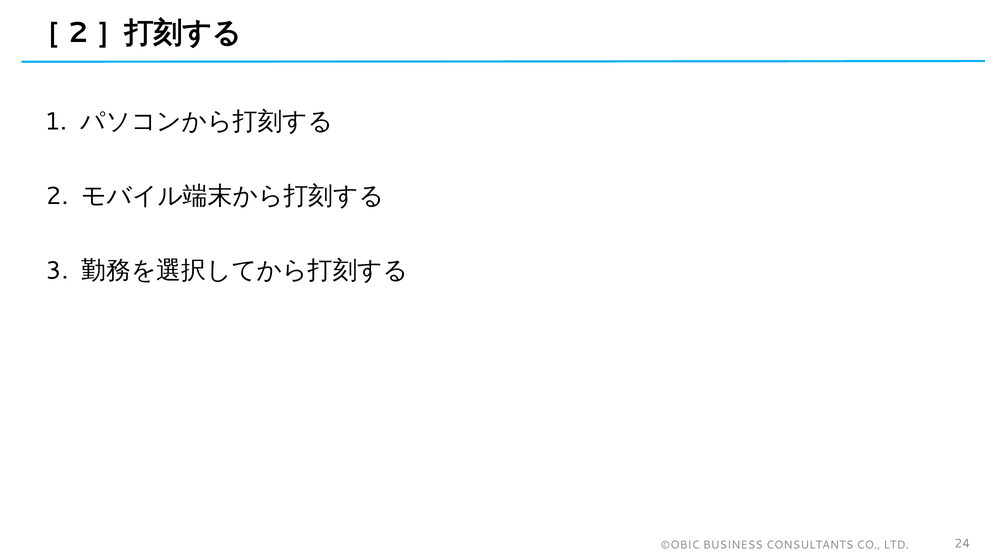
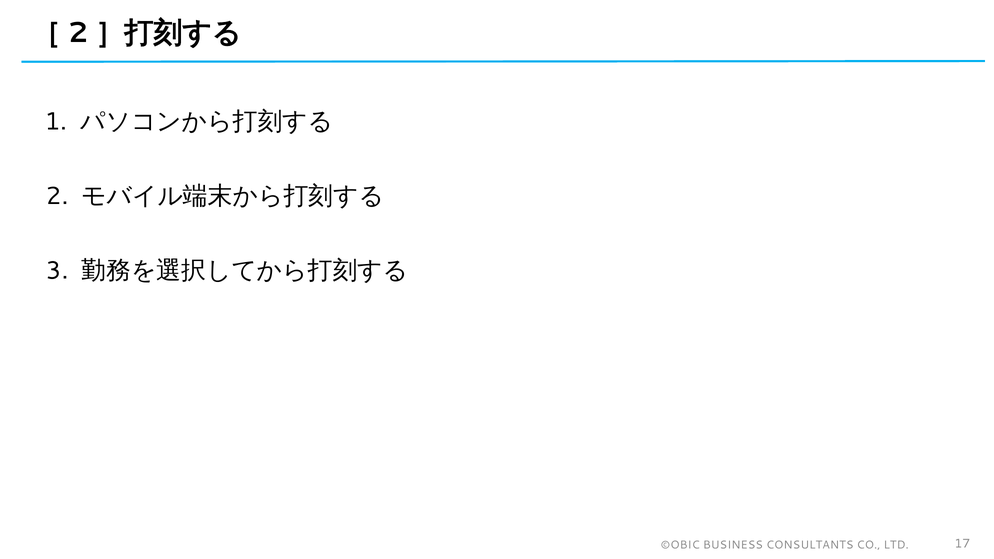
24: 24 -> 17 (962, 544)
